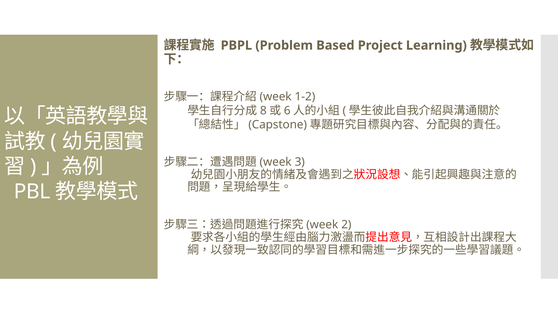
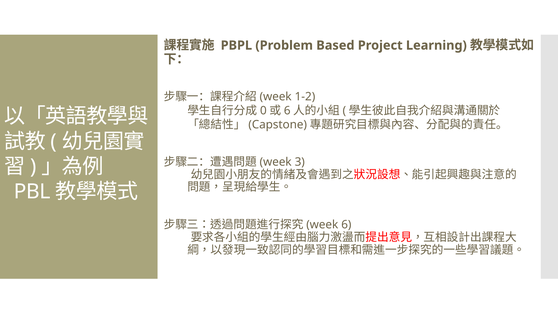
8: 8 -> 0 (263, 110)
2: 2 -> 6 (346, 225)
